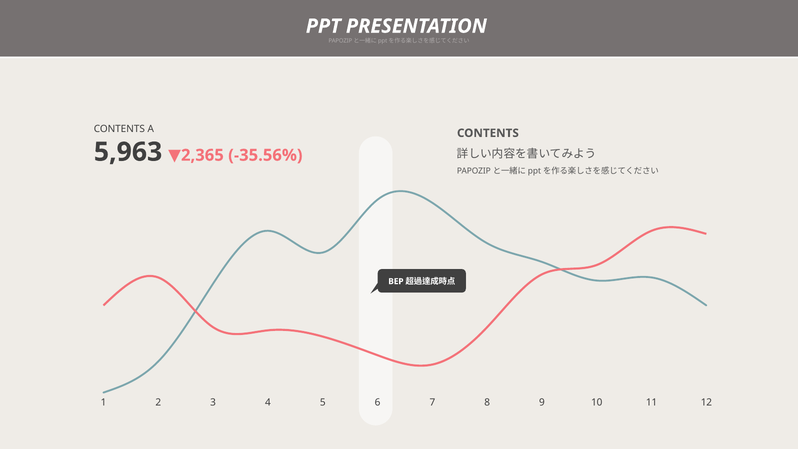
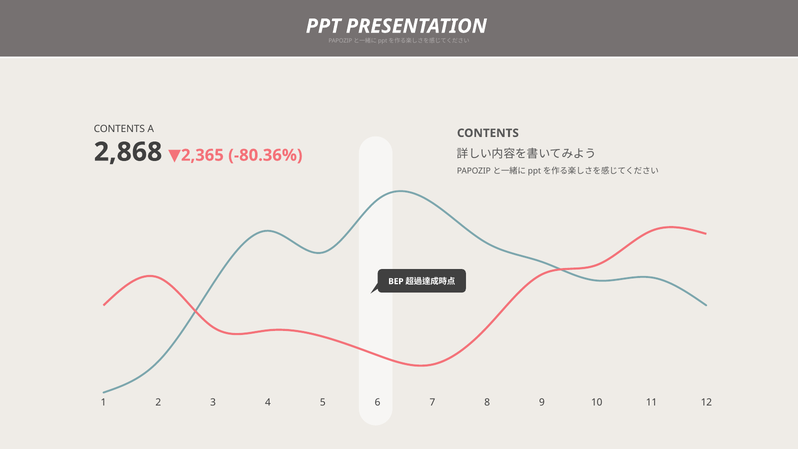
5,963: 5,963 -> 2,868 (128, 152)
-35.56%: -35.56% -> -80.36% (265, 155)
